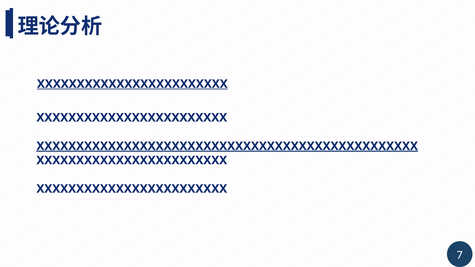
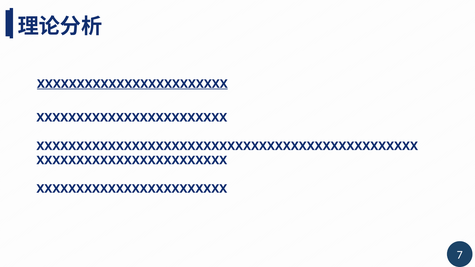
XXXXXXXXXXXXXXXXXXXXXXXXXXXXXXXXXXXXXXXXXXXXXXXX underline: present -> none (227, 146)
